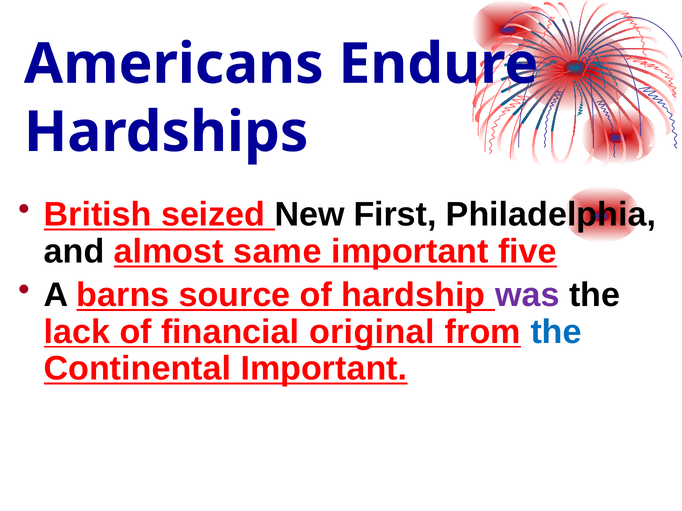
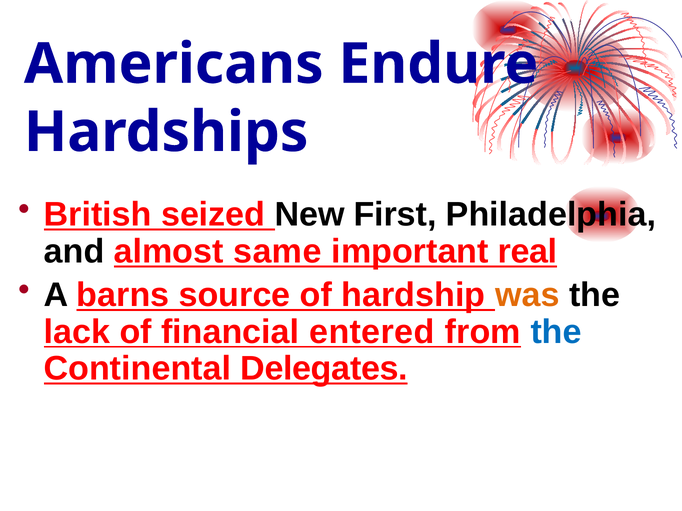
five: five -> real (528, 252)
was colour: purple -> orange (527, 295)
original: original -> entered (372, 332)
Continental Important: Important -> Delegates (324, 369)
